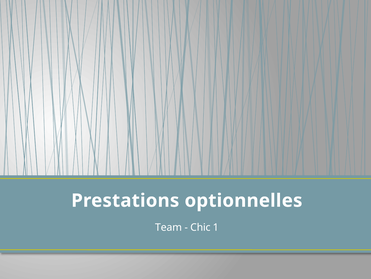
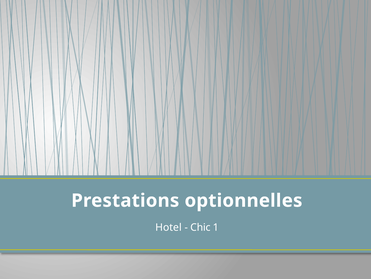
Team: Team -> Hotel (169, 227)
